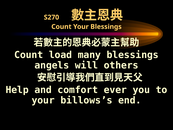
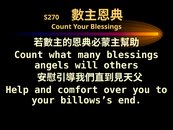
load: load -> what (60, 55)
ever: ever -> over (115, 90)
